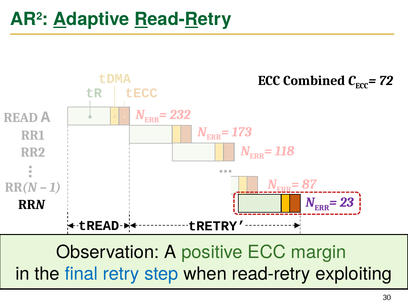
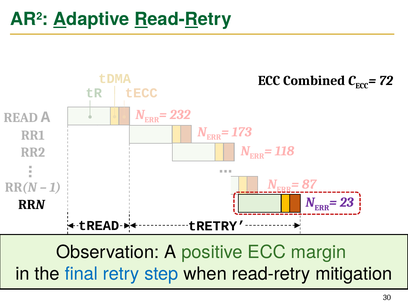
exploiting: exploiting -> mitigation (354, 274)
